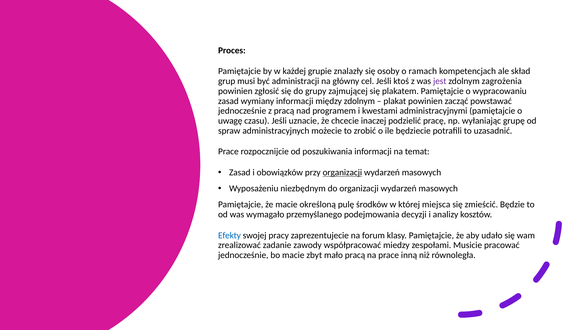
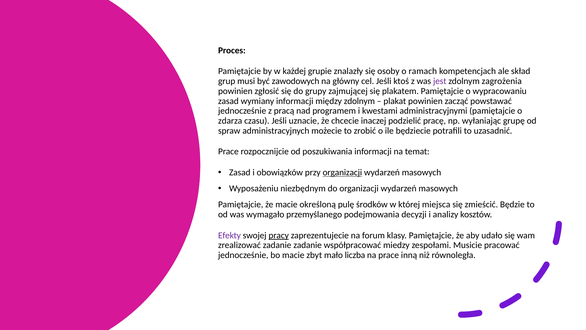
administracji: administracji -> zawodowych (296, 81)
uwagę: uwagę -> zdarza (230, 121)
Efekty colour: blue -> purple (229, 235)
pracy underline: none -> present (279, 235)
zadanie zawody: zawody -> zadanie (308, 245)
mało pracą: pracą -> liczba (355, 255)
